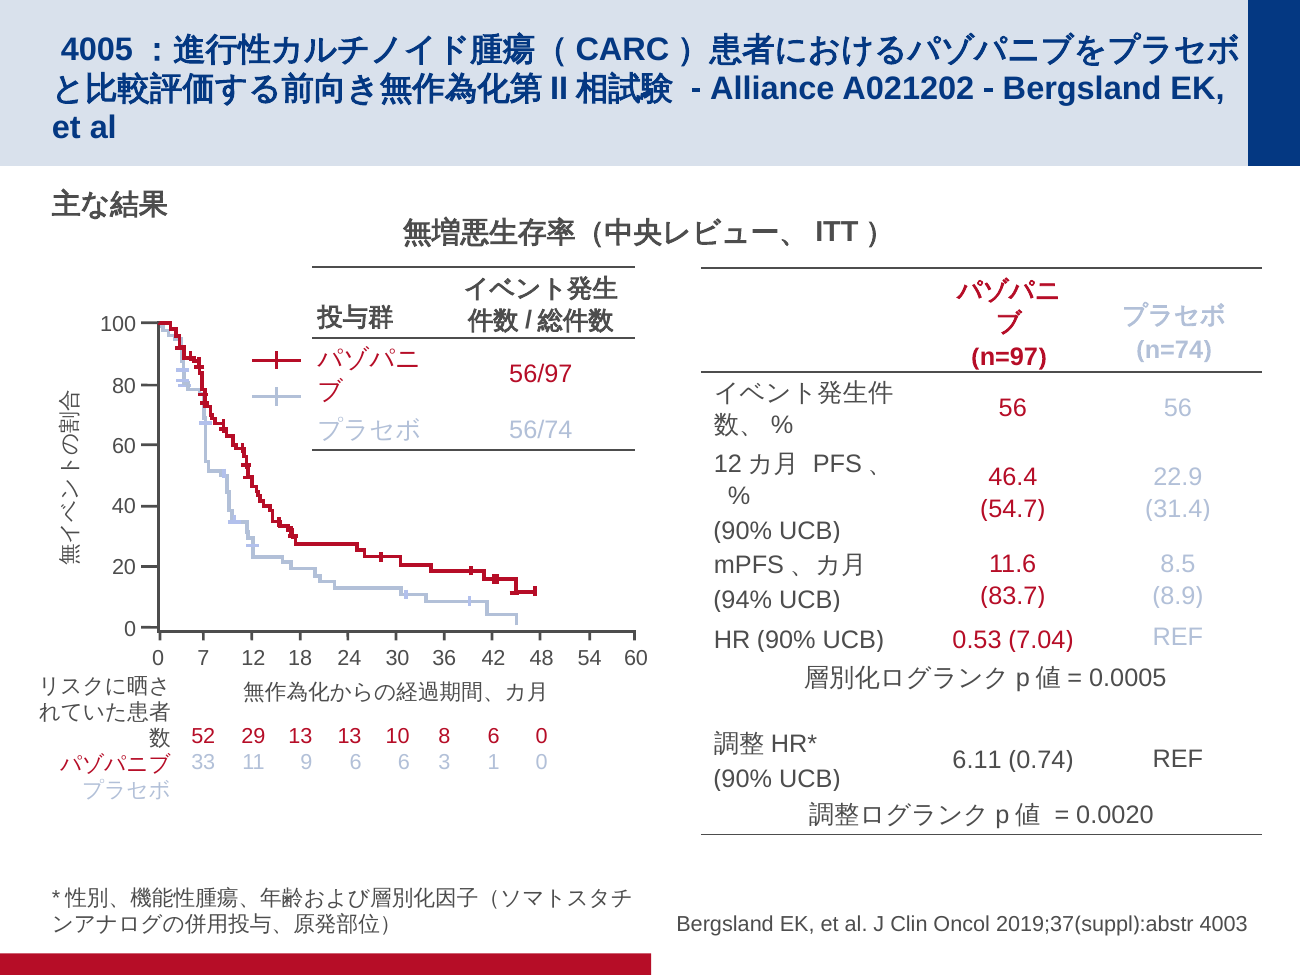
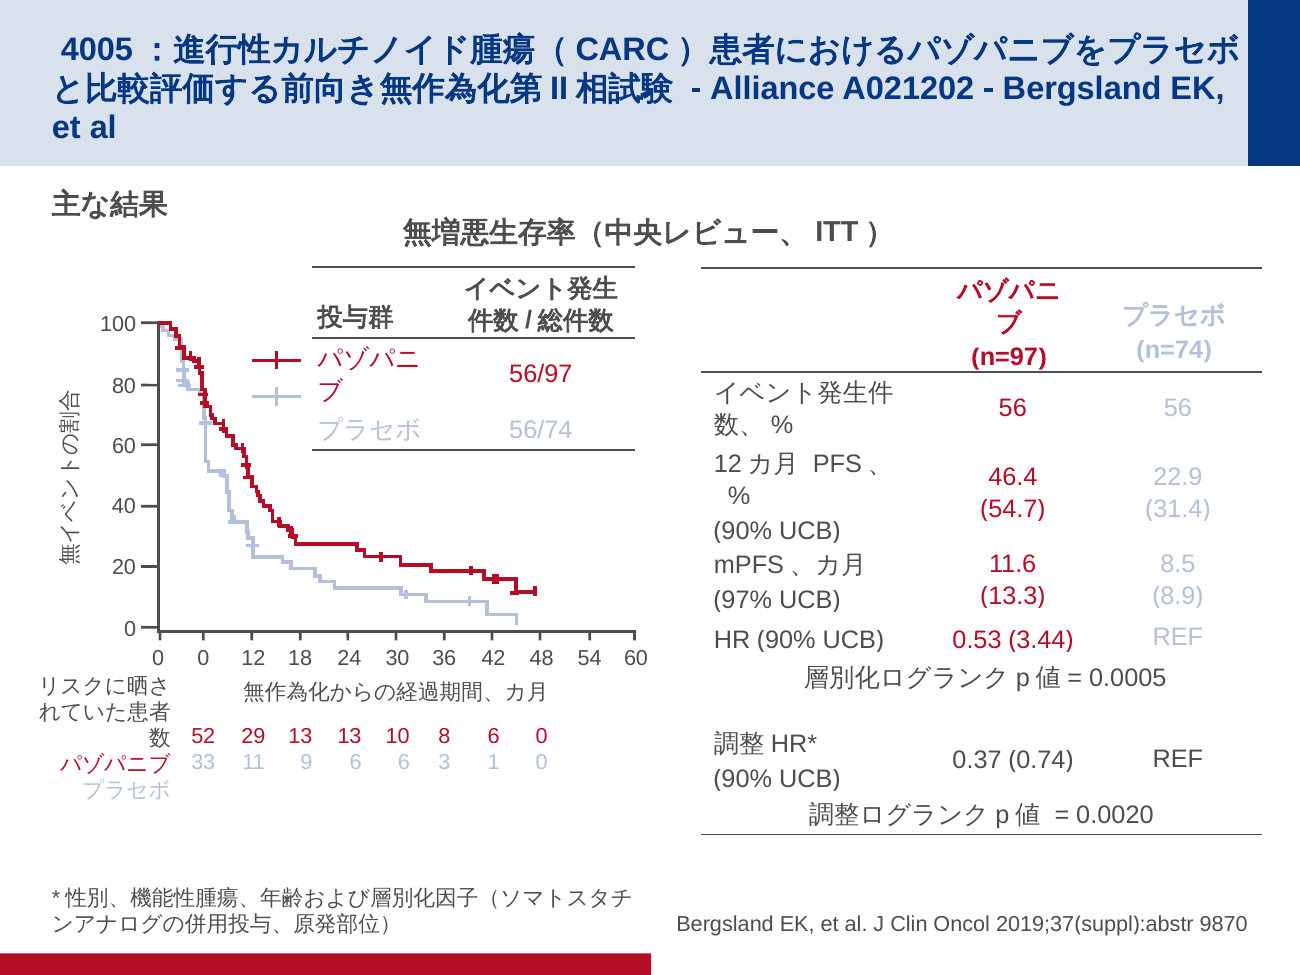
83.7: 83.7 -> 13.3 (1013, 597)
94%: 94% -> 97% (747, 600)
7.04: 7.04 -> 3.44 (1041, 640)
7: 7 -> 0 (203, 659)
6.11: 6.11 -> 0.37 (977, 760)
4003: 4003 -> 9870 (1224, 924)
